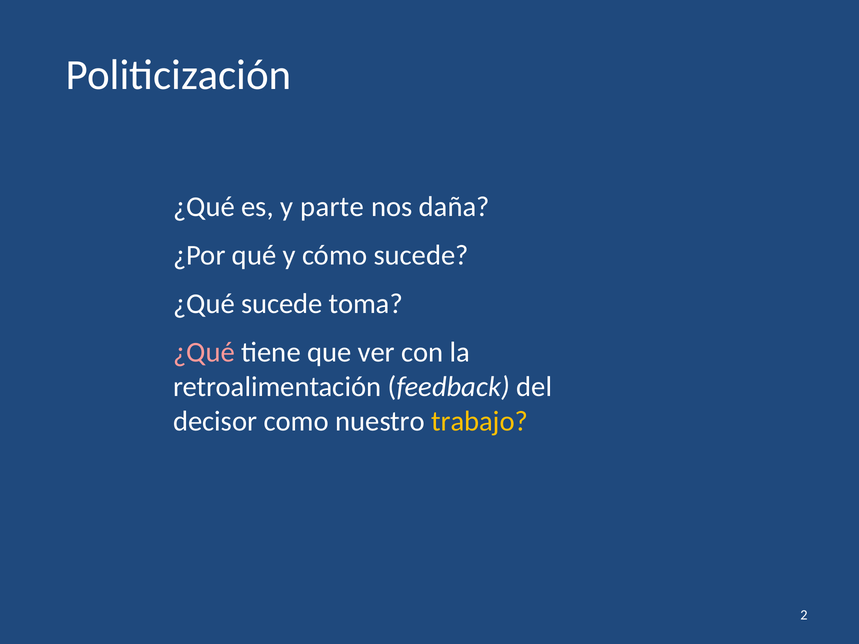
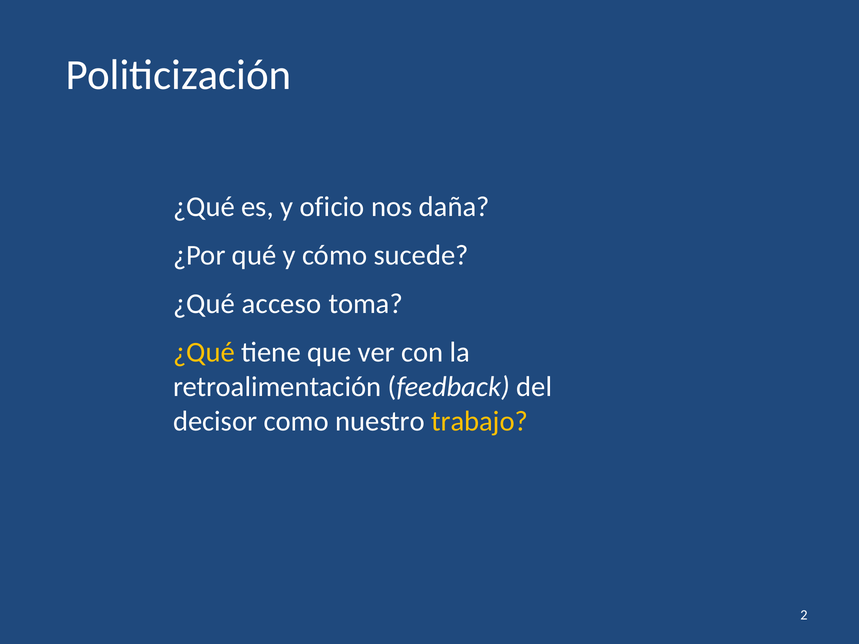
parte: parte -> oficio (332, 207)
¿Qué sucede: sucede -> acceso (282, 304)
¿Qué colour: pink -> yellow (204, 353)
